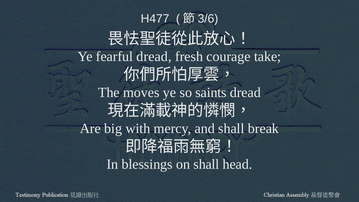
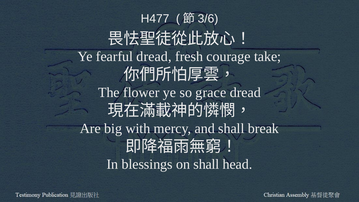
moves: moves -> flower (141, 93)
saints: saints -> grace (211, 93)
